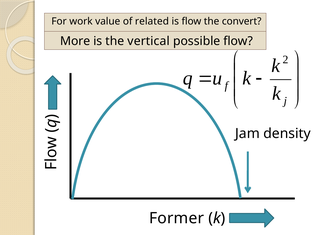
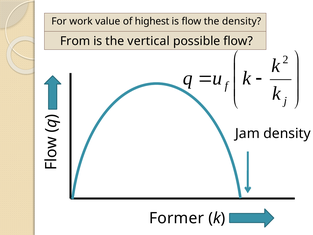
related: related -> highest (152, 21)
the convert: convert -> density (242, 21)
More: More -> From (75, 41)
